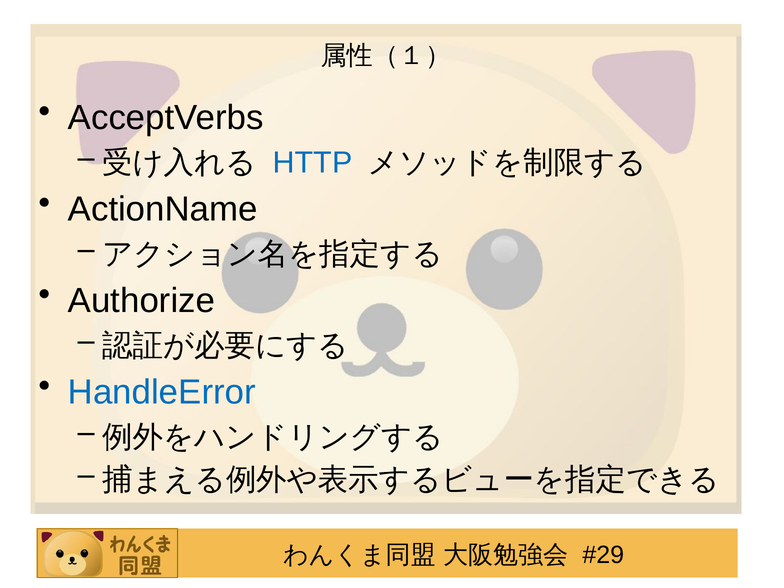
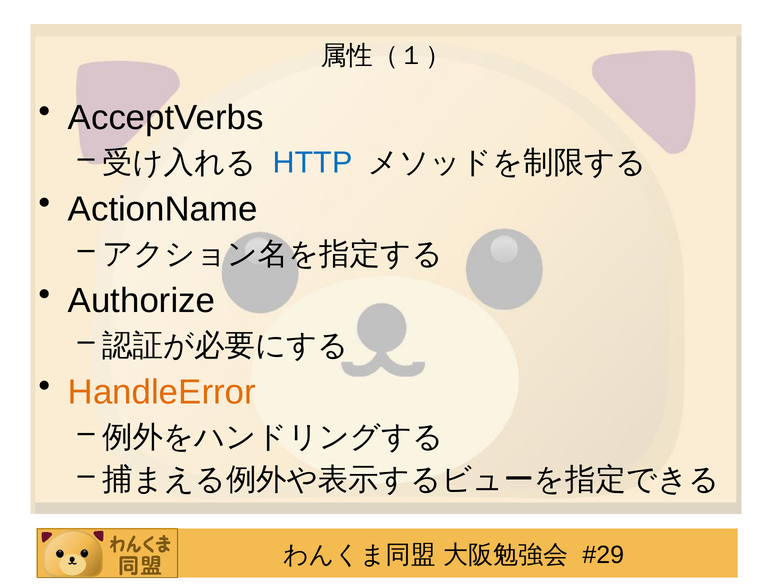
HandleError colour: blue -> orange (162, 392)
